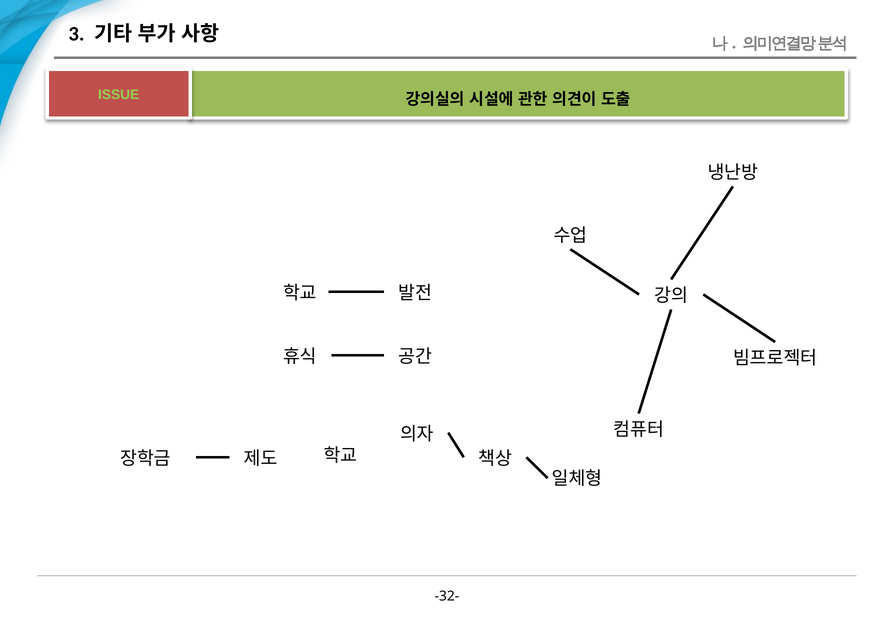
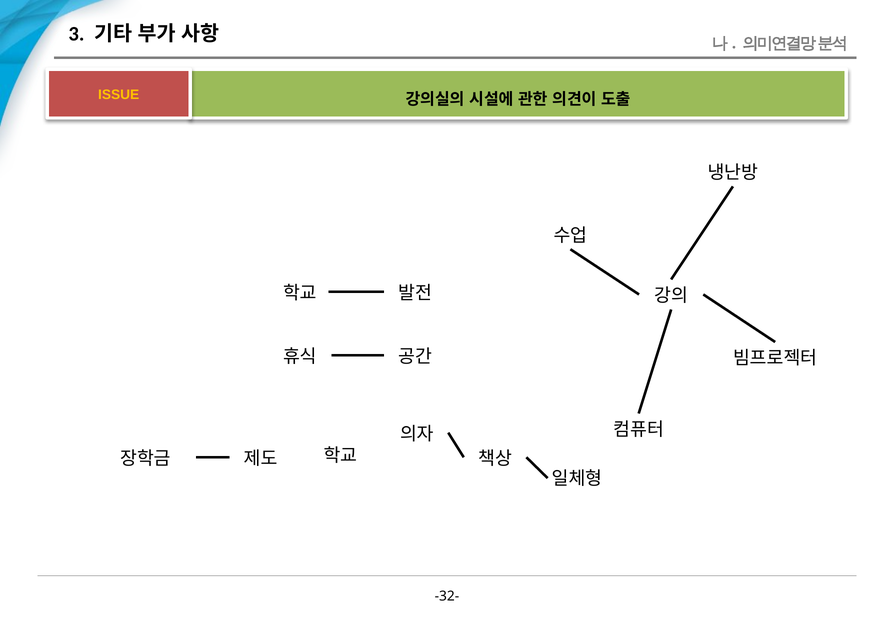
ISSUE colour: light green -> yellow (119, 94)
